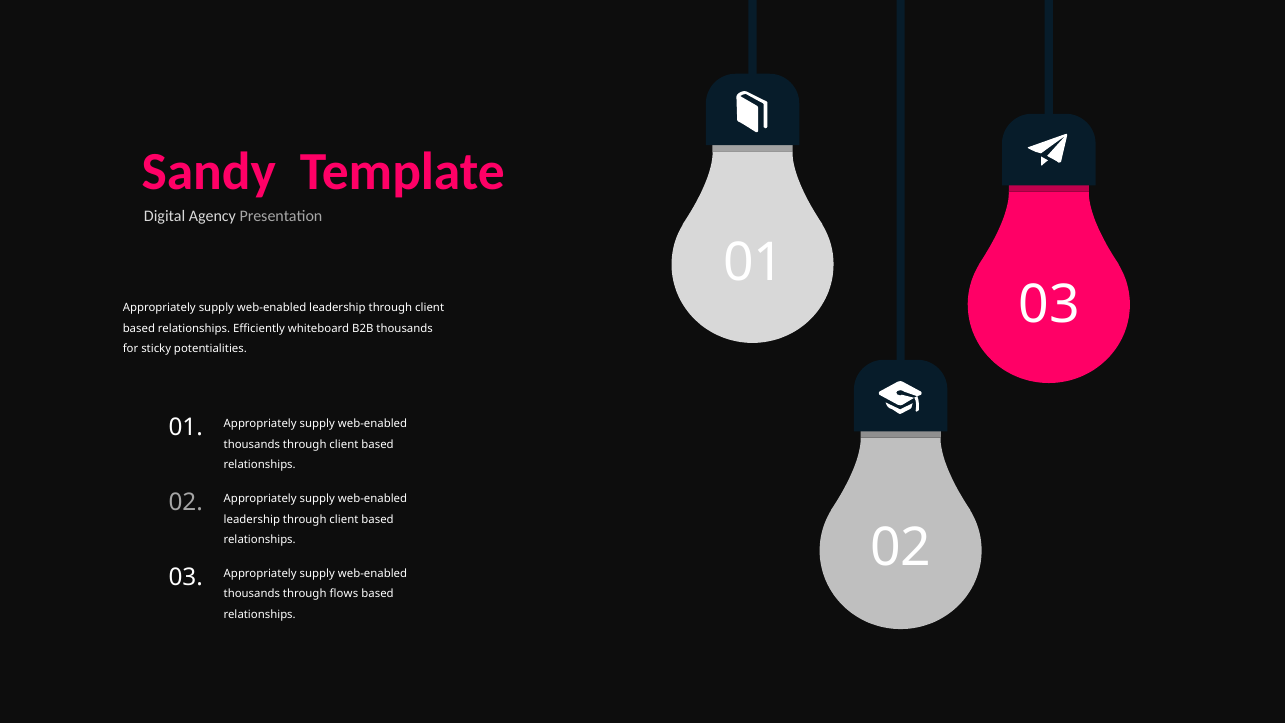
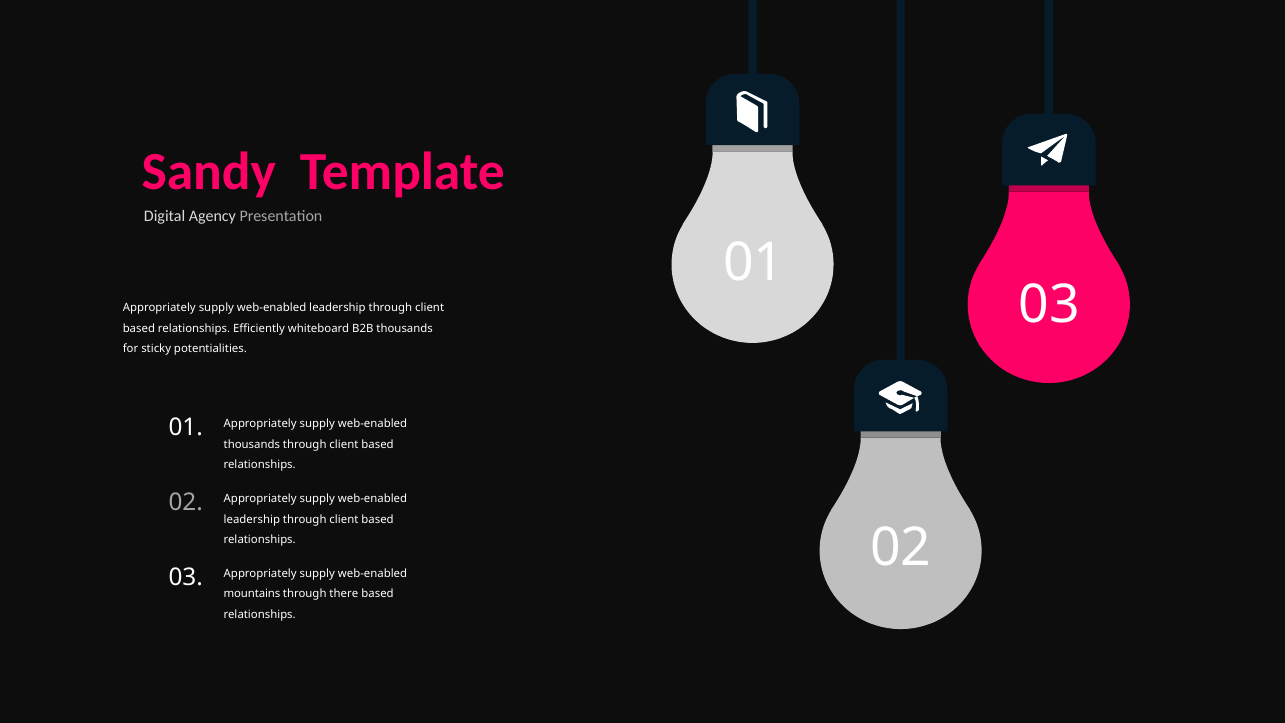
thousands: thousands -> mountains (252, 594)
flows: flows -> there (344, 594)
